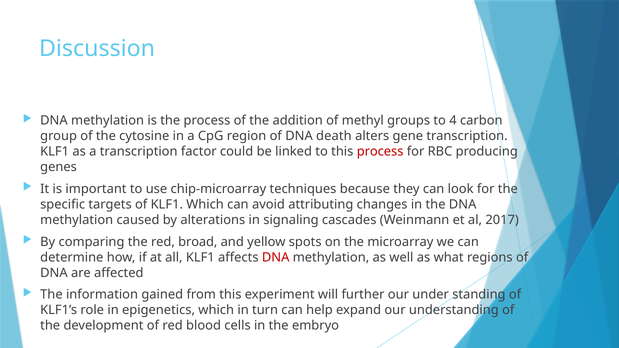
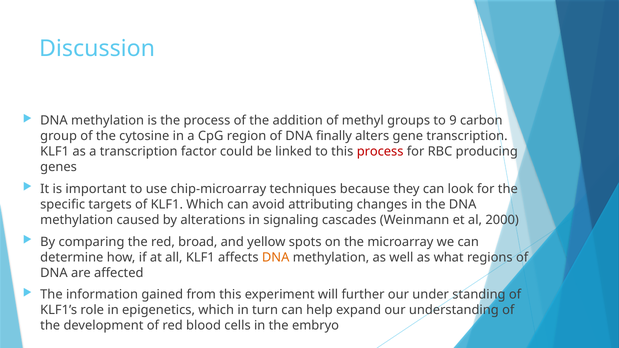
4: 4 -> 9 (453, 121)
death: death -> finally (334, 136)
2017: 2017 -> 2000 (502, 220)
DNA colour: red -> orange (276, 257)
